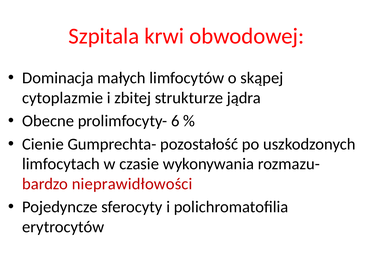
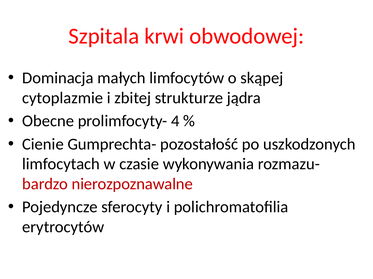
6: 6 -> 4 (175, 121)
nieprawidłowości: nieprawidłowości -> nierozpoznawalne (132, 184)
